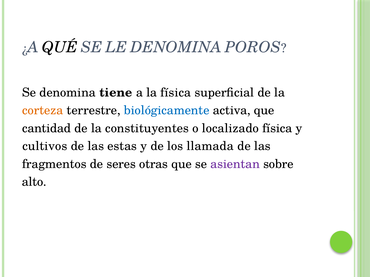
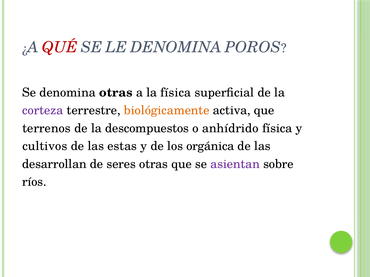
QUÉ colour: black -> red (60, 47)
denomina tiene: tiene -> otras (116, 93)
corteza colour: orange -> purple (43, 111)
biológicamente colour: blue -> orange (167, 111)
cantidad: cantidad -> terrenos (46, 129)
constituyentes: constituyentes -> descompuestos (147, 129)
localizado: localizado -> anhídrido (230, 129)
llamada: llamada -> orgánica (210, 146)
fragmentos: fragmentos -> desarrollan (54, 164)
alto: alto -> ríos (34, 182)
